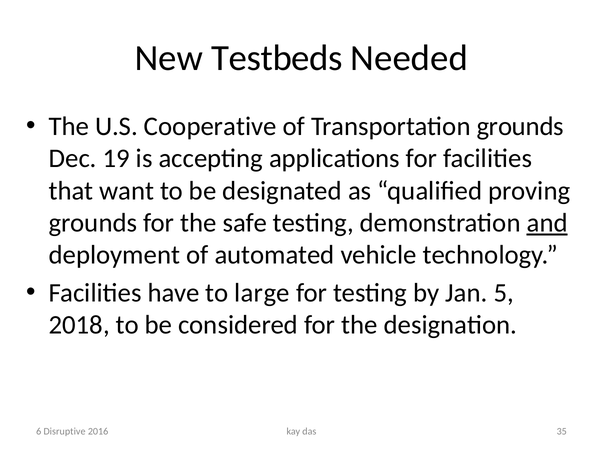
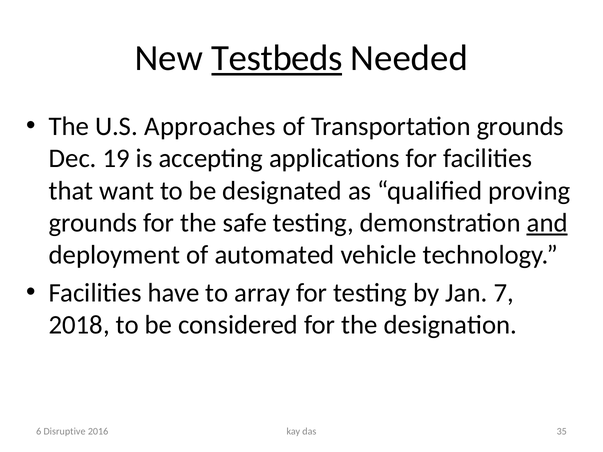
Testbeds underline: none -> present (277, 58)
Cooperative: Cooperative -> Approaches (210, 127)
large: large -> array (262, 293)
5: 5 -> 7 (504, 293)
